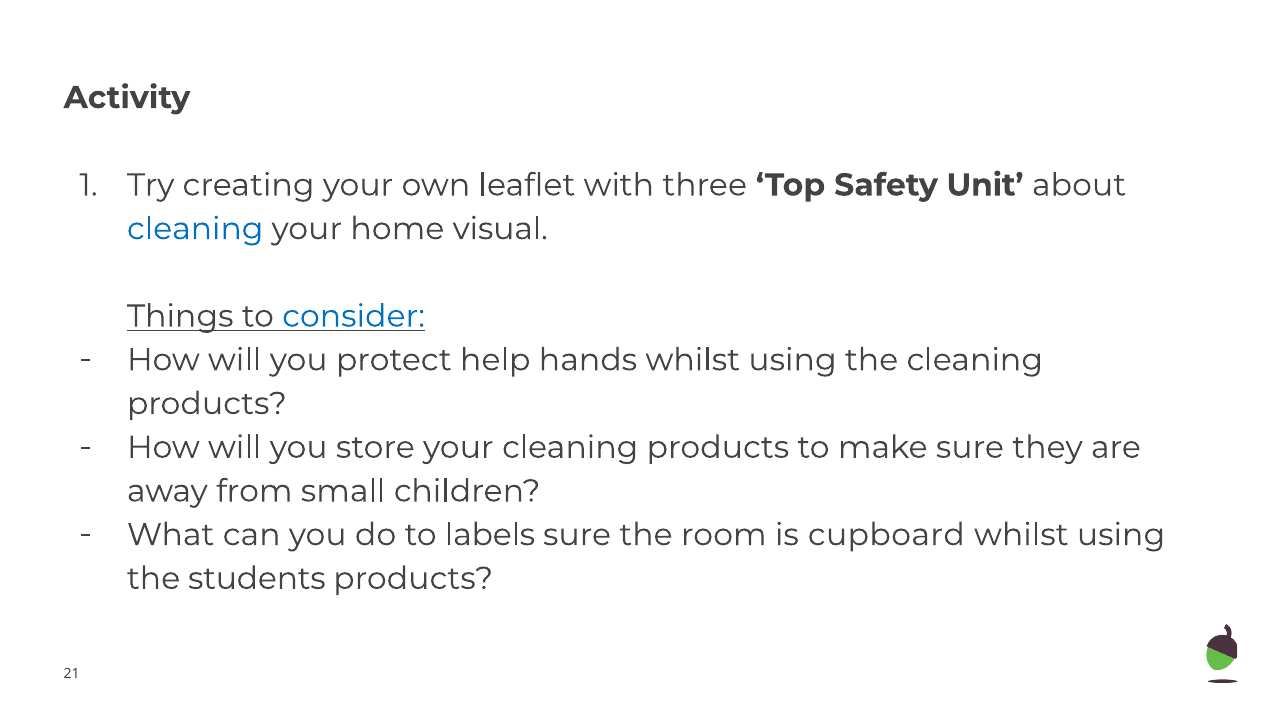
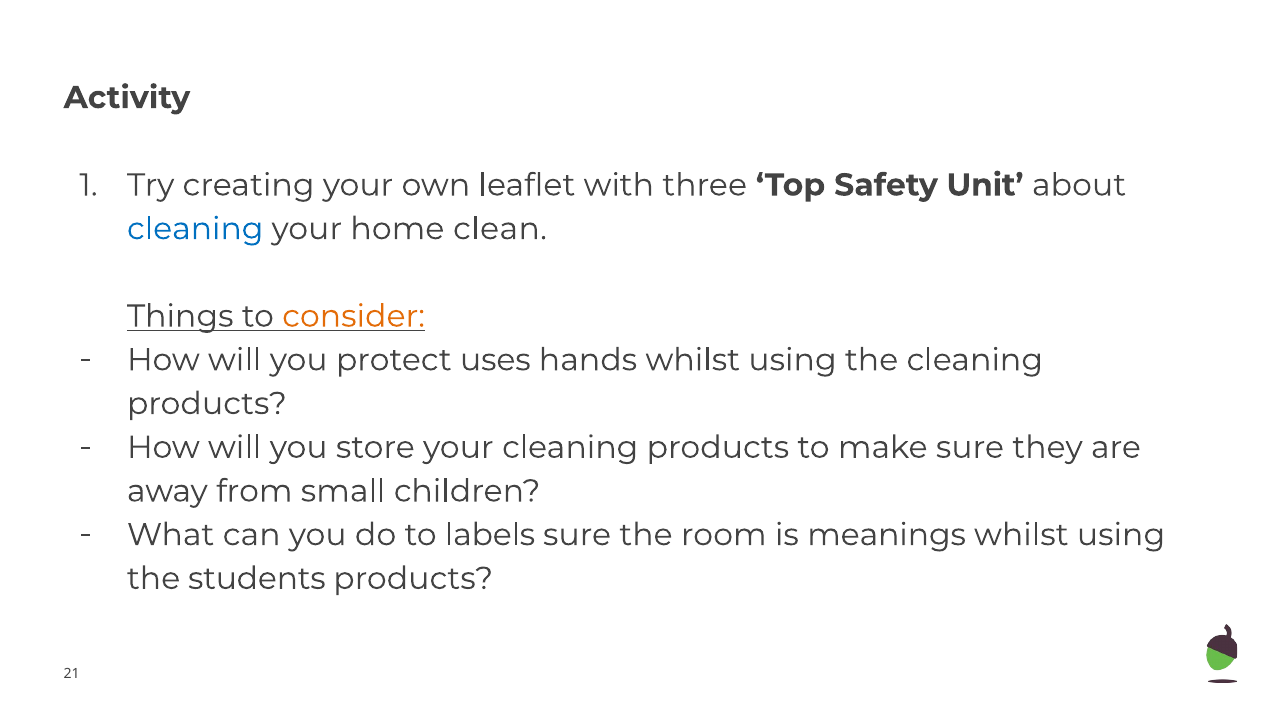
visual: visual -> clean (500, 229)
consider colour: blue -> orange (354, 316)
help: help -> uses (495, 360)
cupboard: cupboard -> meanings (887, 535)
